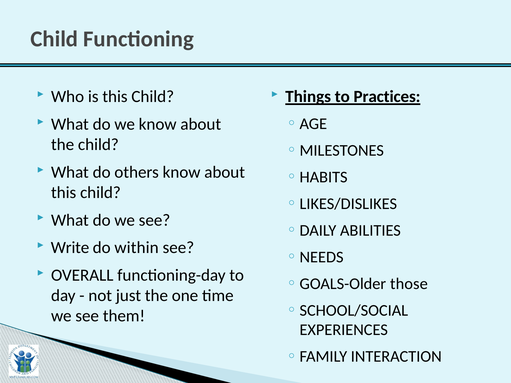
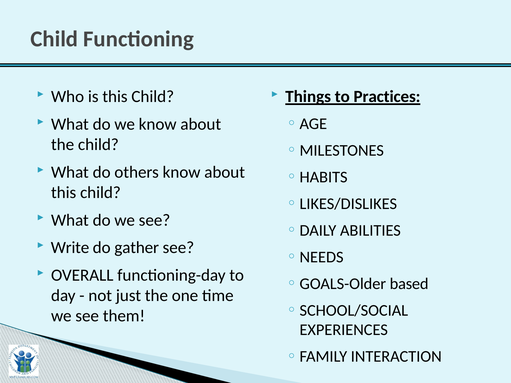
within: within -> gather (137, 248)
those: those -> based (409, 284)
